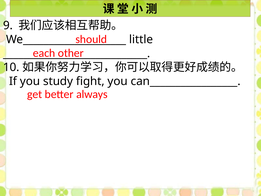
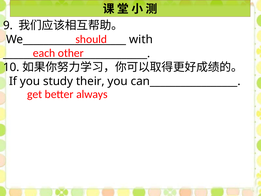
little: little -> with (141, 39)
fight: fight -> their (90, 81)
